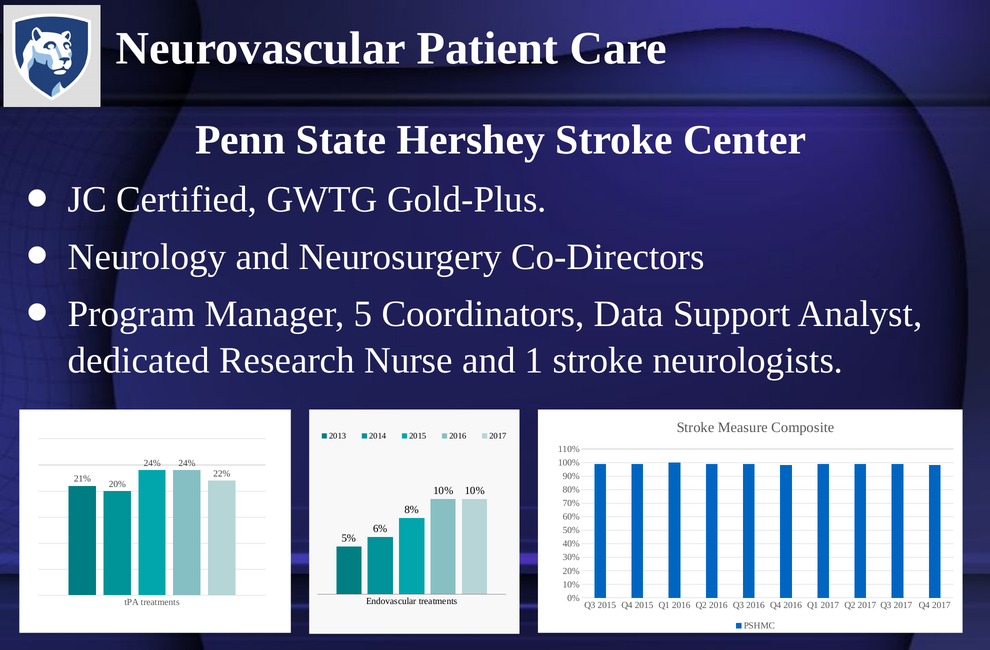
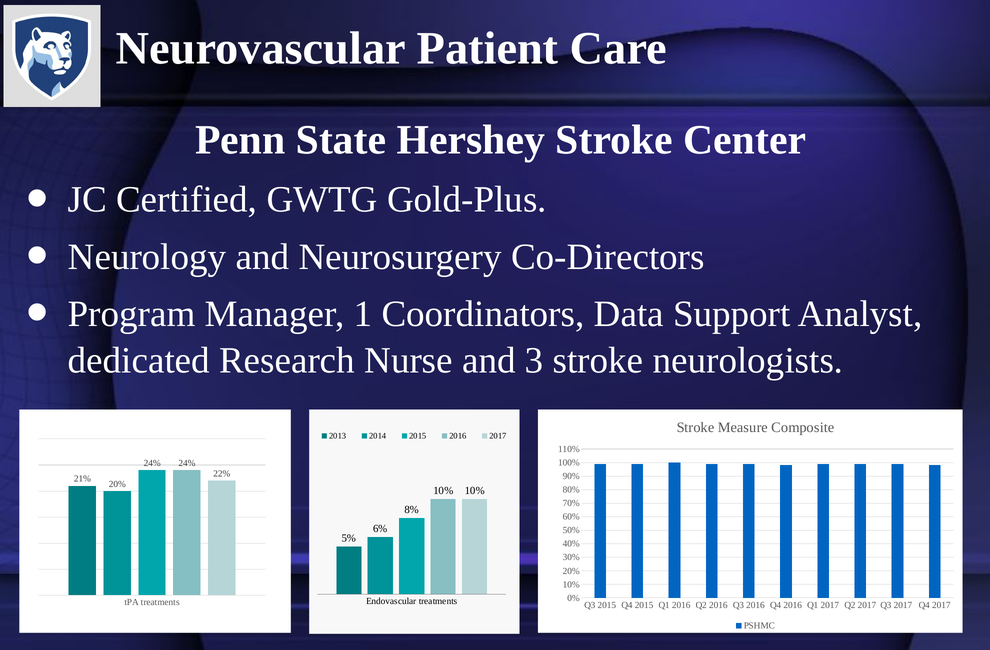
5: 5 -> 1 (363, 314)
1: 1 -> 3 (534, 360)
